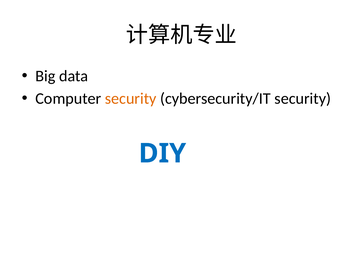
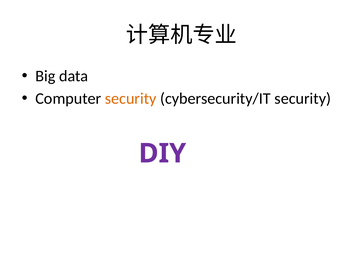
DIY colour: blue -> purple (162, 154)
